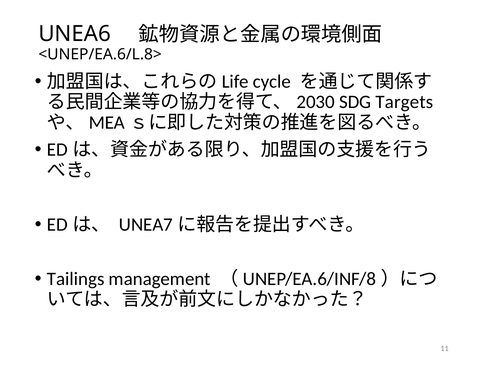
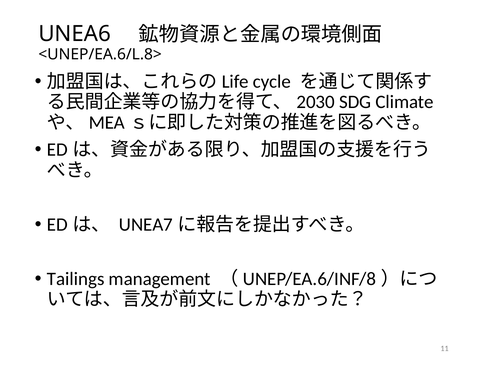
Targets: Targets -> Climate (405, 102)
